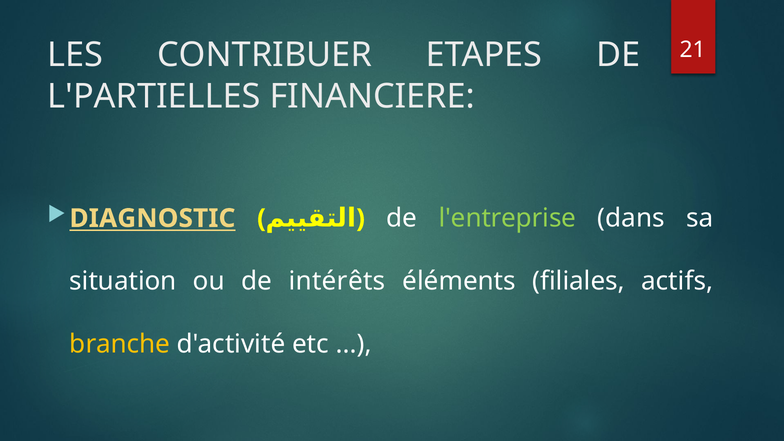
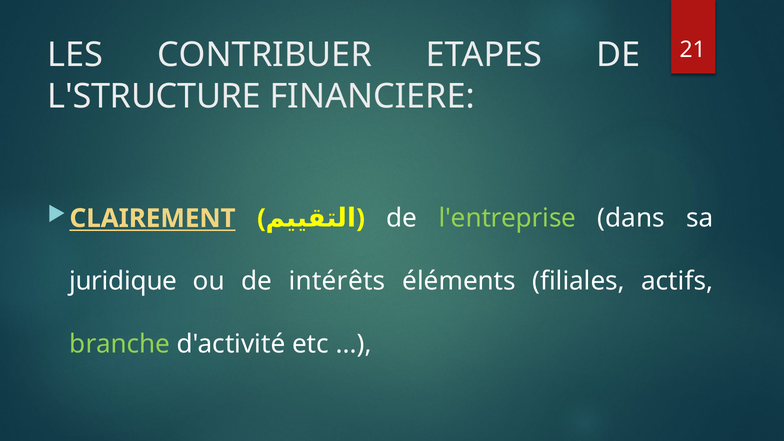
L'PARTIELLES: L'PARTIELLES -> L'STRUCTURE (154, 96)
DIAGNOSTIC: DIAGNOSTIC -> CLAIREMENT (153, 218)
situation: situation -> juridique (123, 281)
branche colour: yellow -> light green (120, 344)
